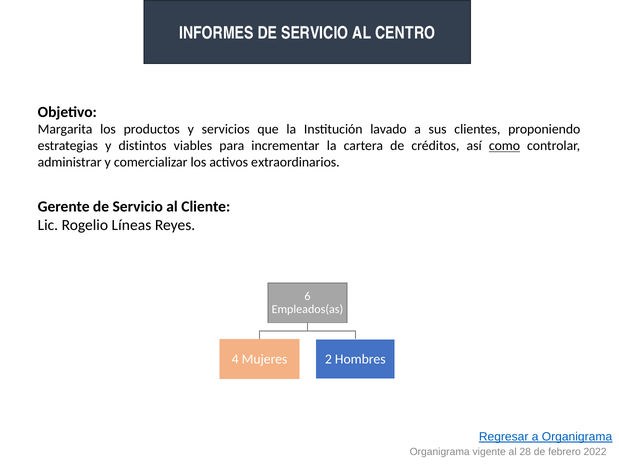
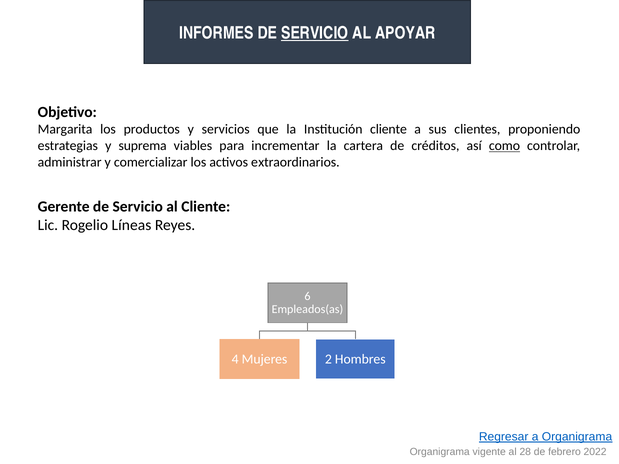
SERVICIO underline: none -> present (315, 33)
CENTRO: CENTRO -> APOYAR (405, 33)
Institución lavado: lavado -> cliente (388, 129)
distintos: distintos -> suprema (143, 146)
